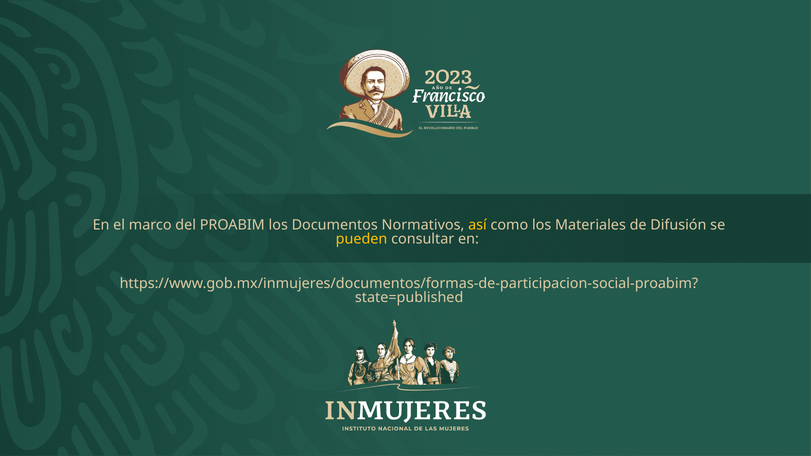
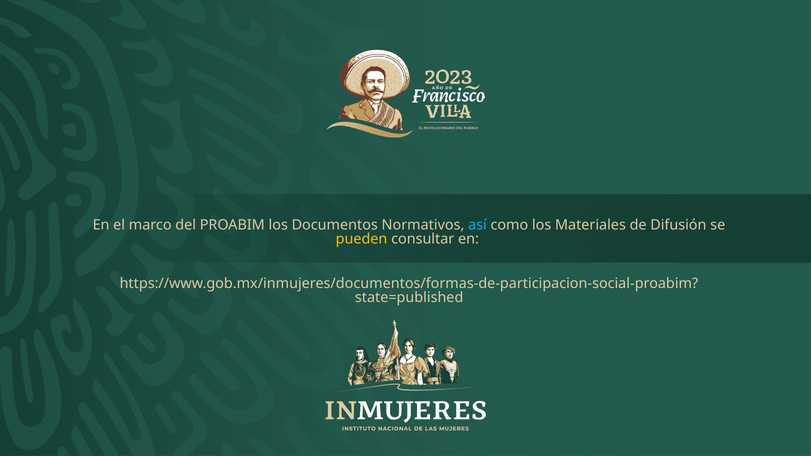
así colour: yellow -> light blue (477, 225)
